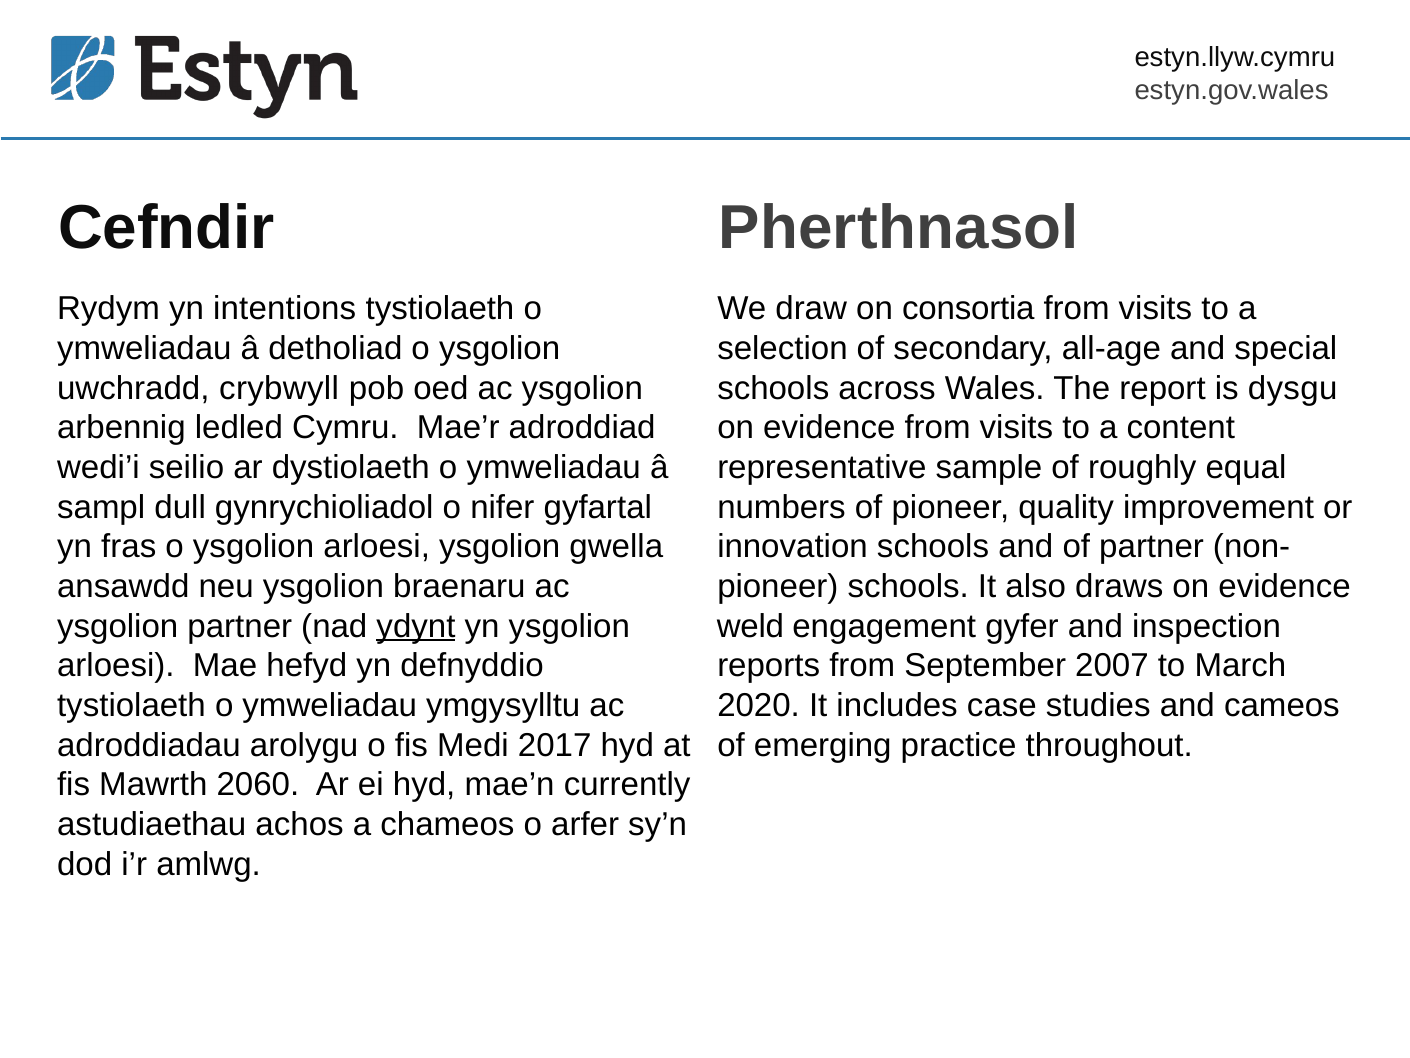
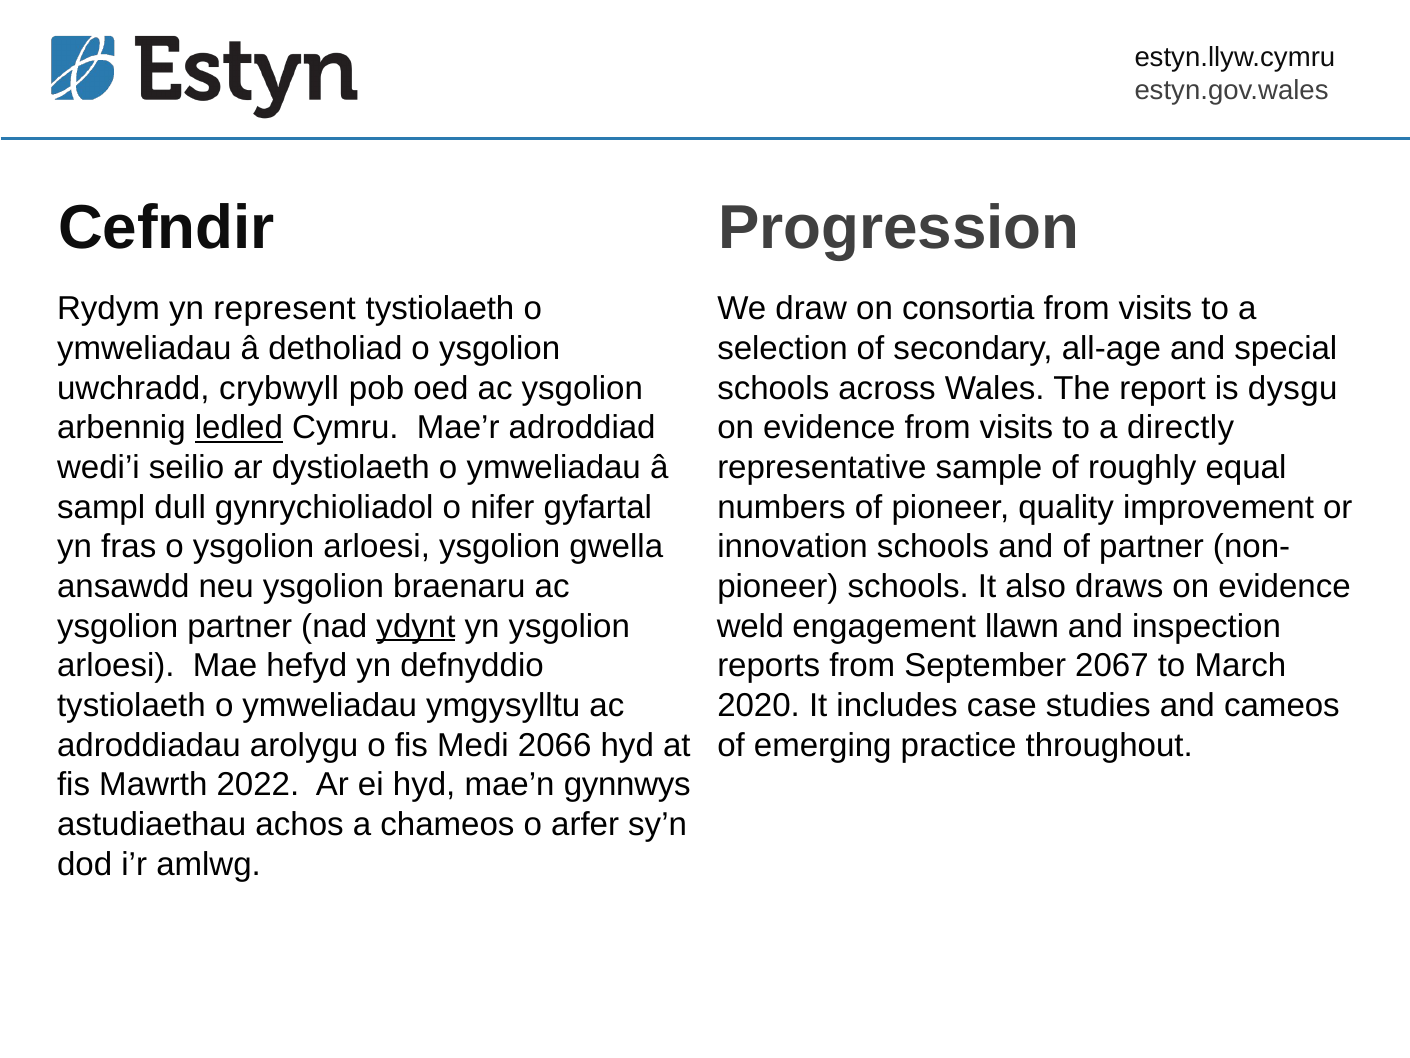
Pherthnasol: Pherthnasol -> Progression (899, 228)
intentions: intentions -> represent (285, 309)
ledled underline: none -> present (239, 428)
content: content -> directly (1181, 428)
gyfer: gyfer -> llawn (1022, 626)
2007: 2007 -> 2067 (1112, 666)
2017: 2017 -> 2066 (555, 745)
2060: 2060 -> 2022 (258, 784)
currently: currently -> gynnwys (627, 784)
